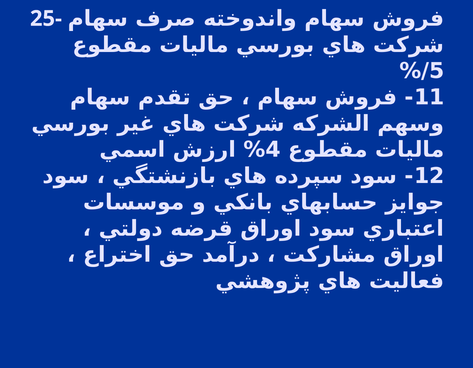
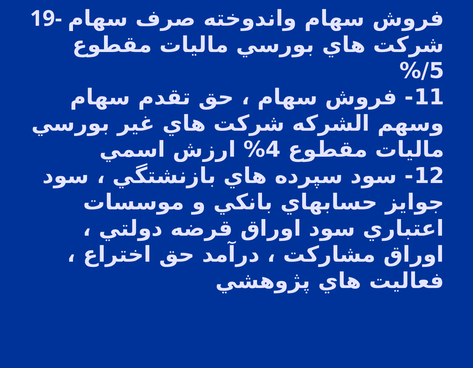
25-: 25- -> 19- (46, 19)
